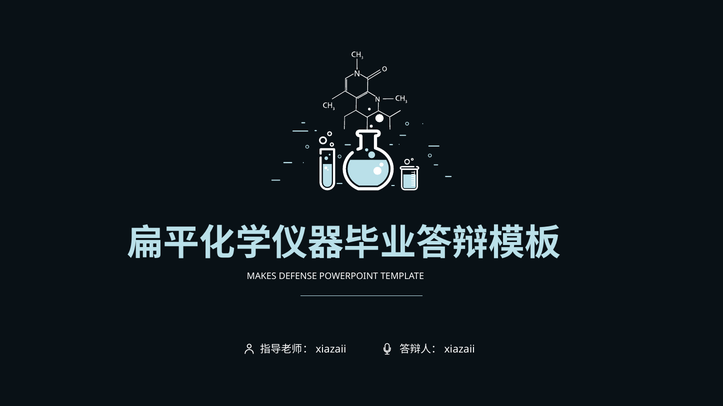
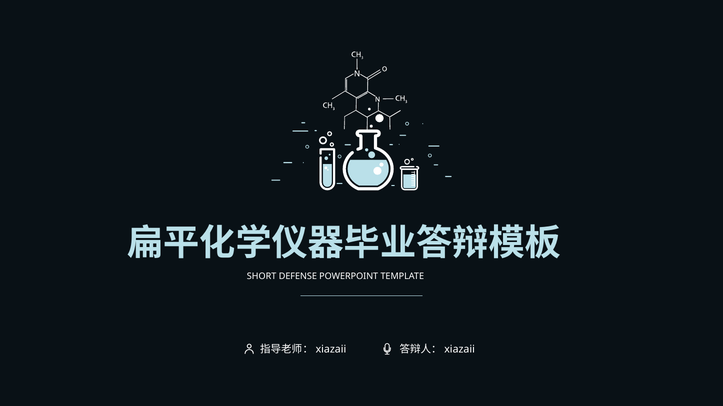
MAKES: MAKES -> SHORT (262, 277)
